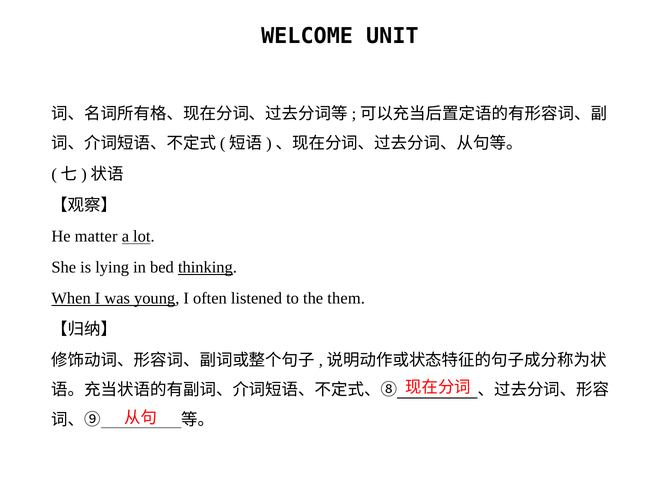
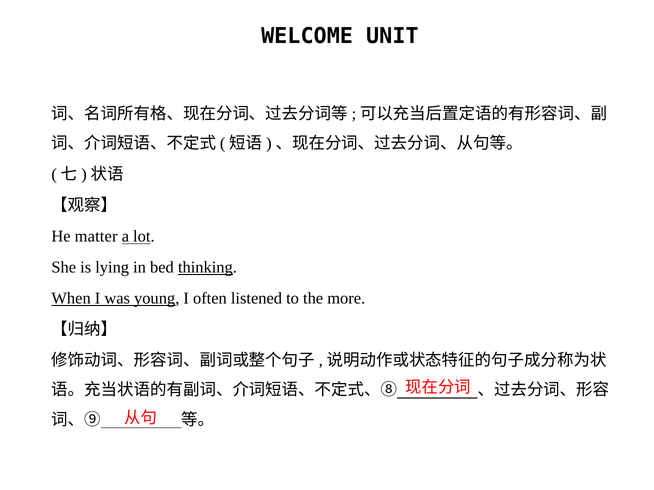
them: them -> more (346, 298)
